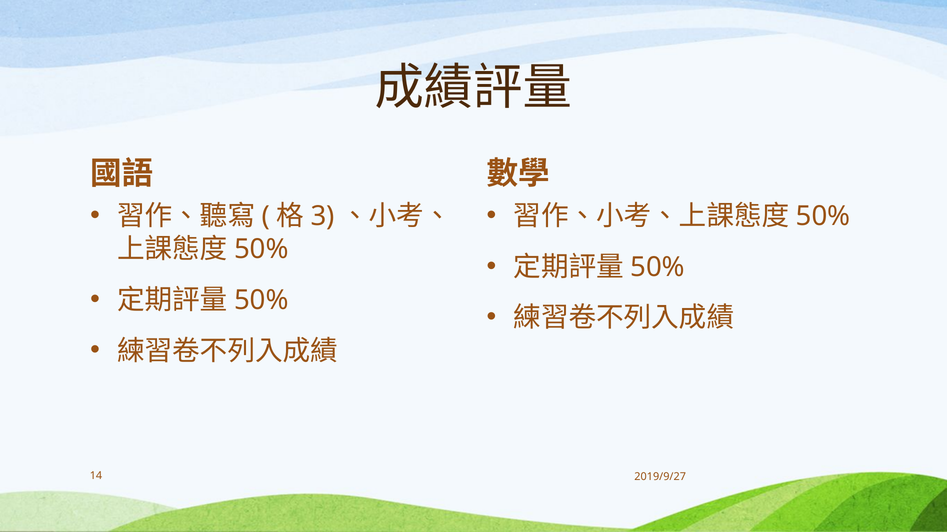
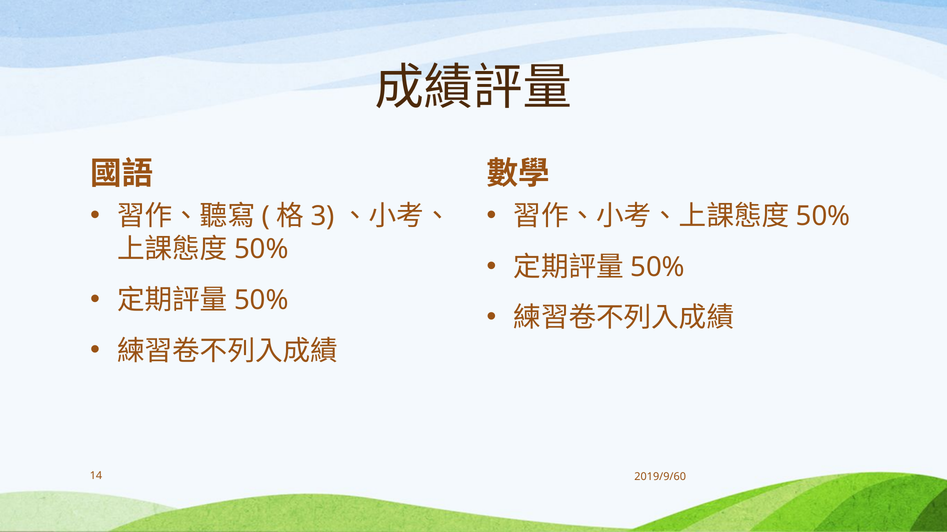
2019/9/27: 2019/9/27 -> 2019/9/60 (660, 477)
